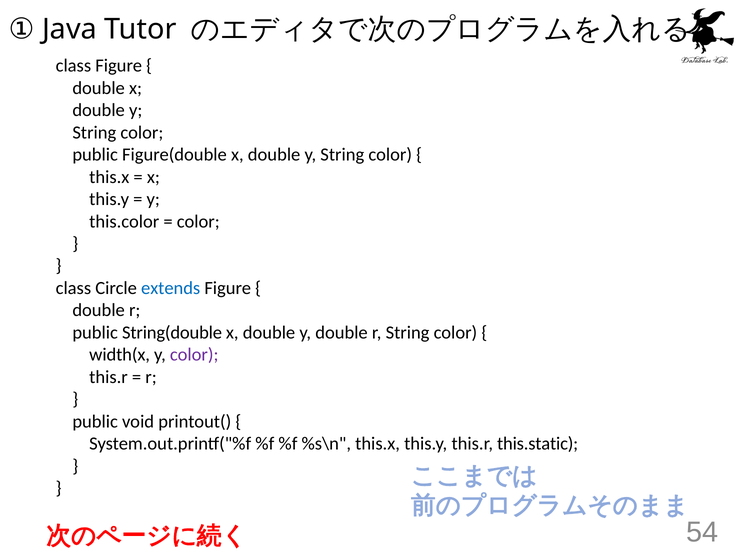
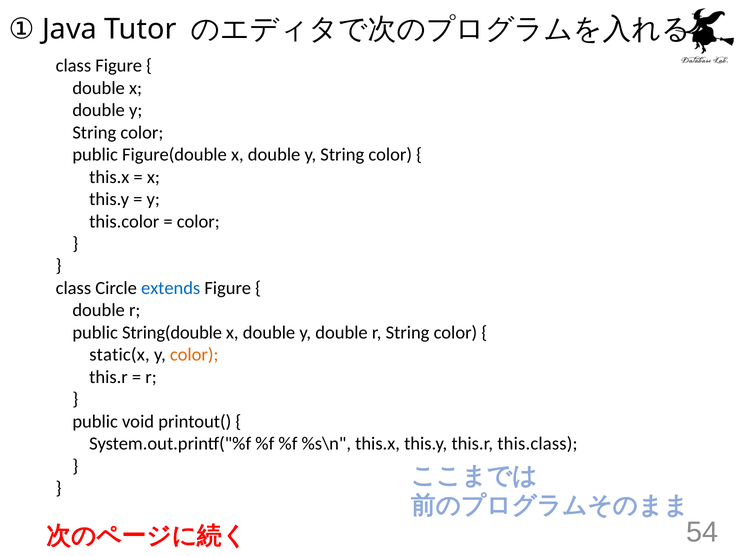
width(x: width(x -> static(x (119, 355)
color colour: purple -> orange (194, 355)
this.static: this.static -> this.class (537, 444)
